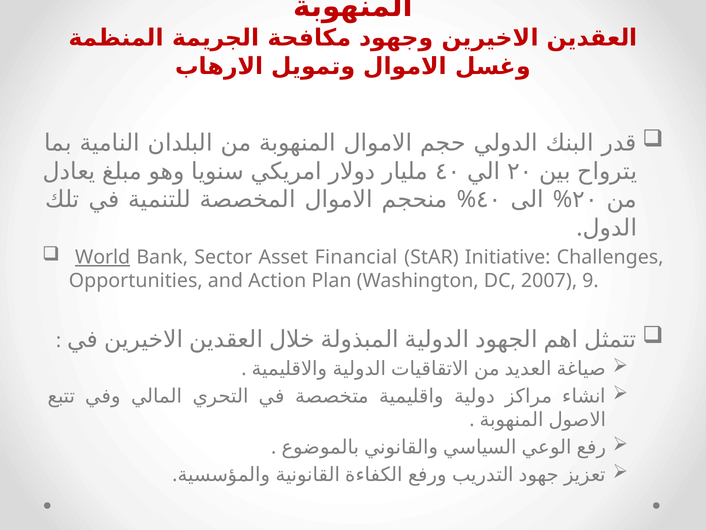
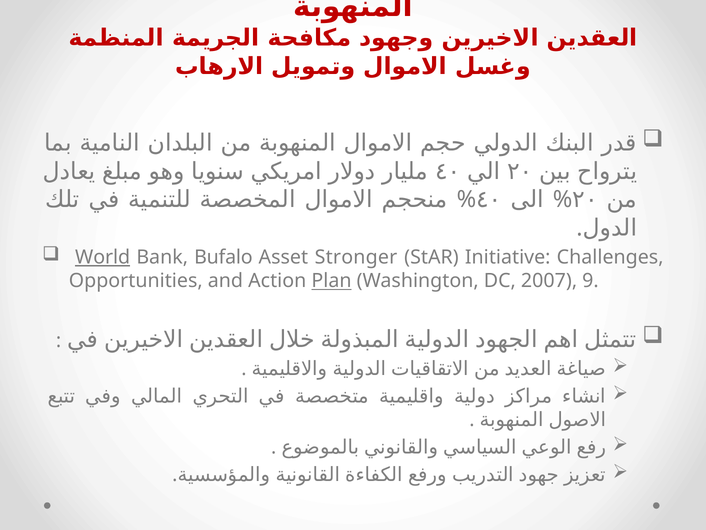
Sector: Sector -> Bufalo (223, 257)
Financial: Financial -> Stronger (356, 257)
Plan underline: none -> present (331, 281)
